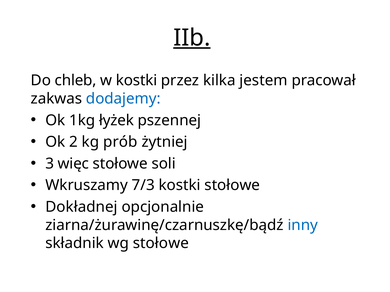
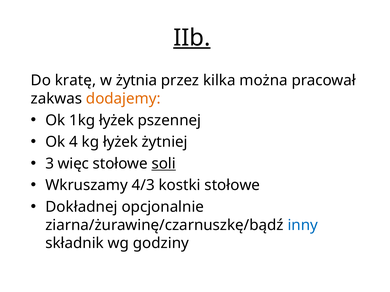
chleb: chleb -> kratę (75, 81)
w kostki: kostki -> żytnia (137, 81)
jestem: jestem -> można (264, 81)
dodajemy colour: blue -> orange (123, 99)
2: 2 -> 4 (73, 142)
kg prób: prób -> łyżek (120, 142)
soli underline: none -> present (164, 164)
7/3: 7/3 -> 4/3 (143, 186)
wg stołowe: stołowe -> godziny (161, 244)
